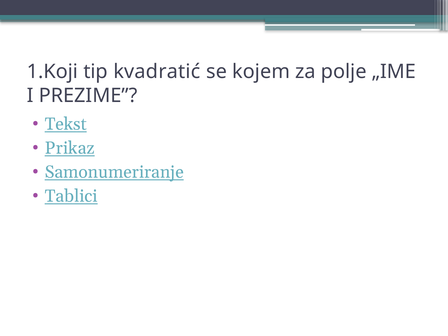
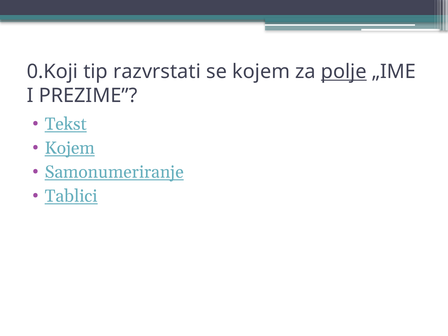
1.Koji: 1.Koji -> 0.Koji (52, 72)
kvadratić: kvadratić -> razvrstati (157, 72)
polje underline: none -> present (344, 72)
Prikaz: Prikaz -> Kojem (70, 148)
